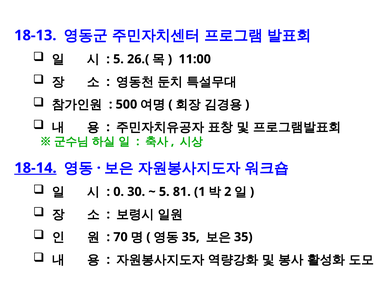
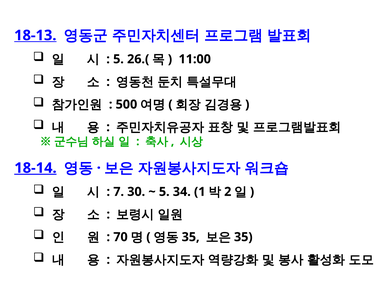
18-13 underline: none -> present (35, 35)
0: 0 -> 7 (119, 192)
81: 81 -> 34 (182, 192)
